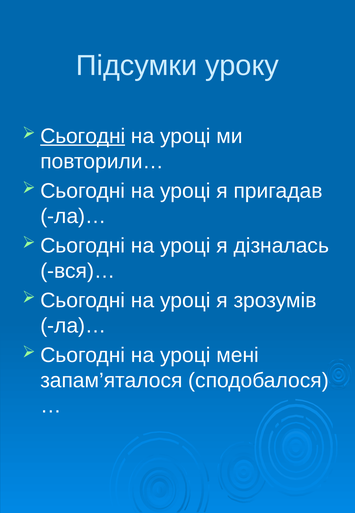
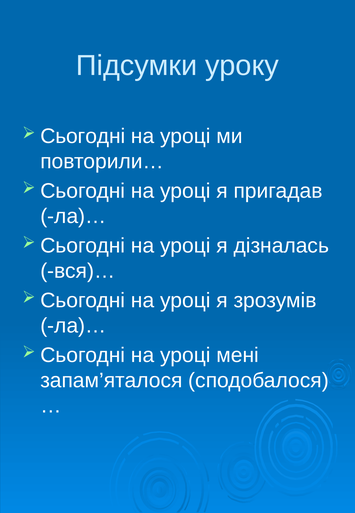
Сьогодні underline: present -> none (83, 136)
